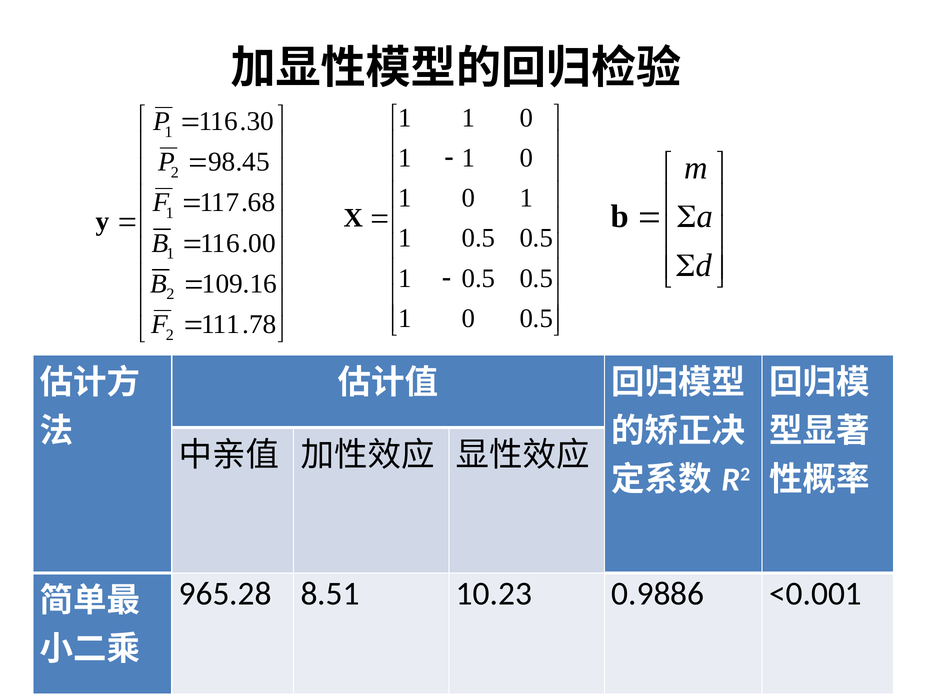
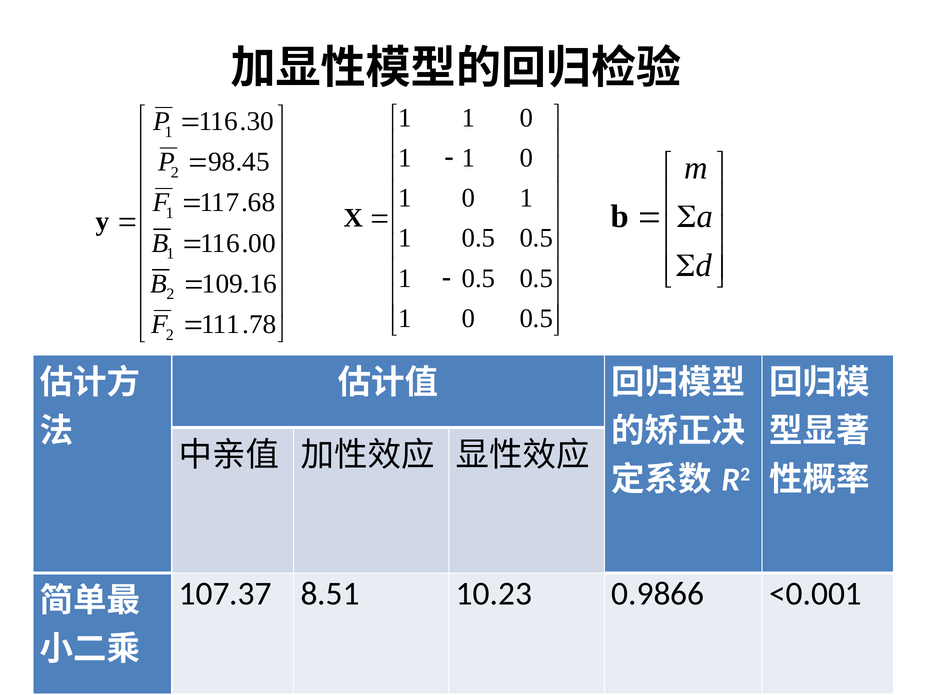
965.28: 965.28 -> 107.37 (225, 594)
0.9886: 0.9886 -> 0.9866 (658, 594)
